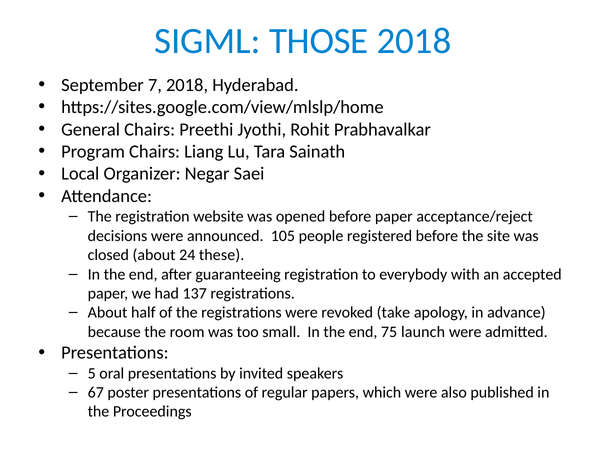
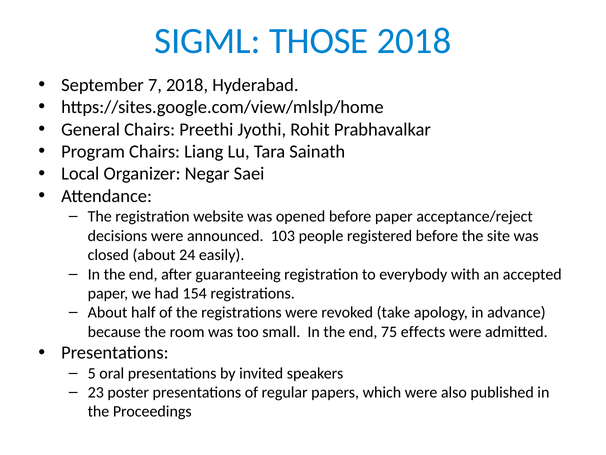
105: 105 -> 103 (283, 236)
these: these -> easily (222, 255)
137: 137 -> 154 (195, 293)
launch: launch -> effects (423, 332)
67: 67 -> 23 (96, 392)
